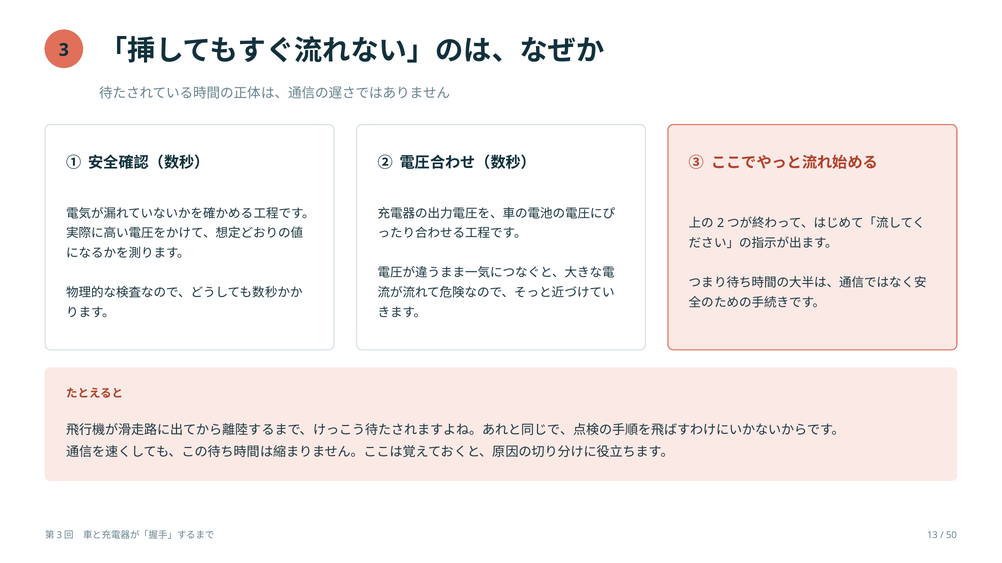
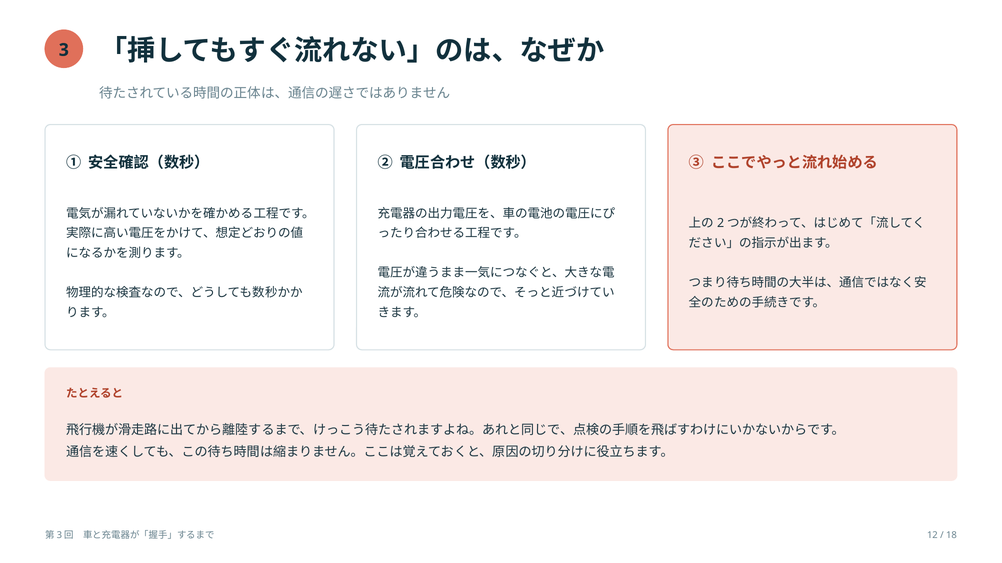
13: 13 -> 12 (932, 536)
50: 50 -> 18 (951, 536)
